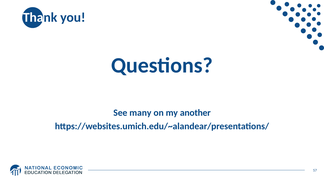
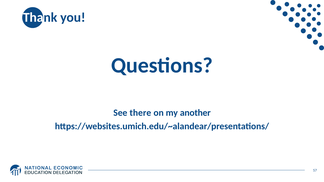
many: many -> there (140, 113)
